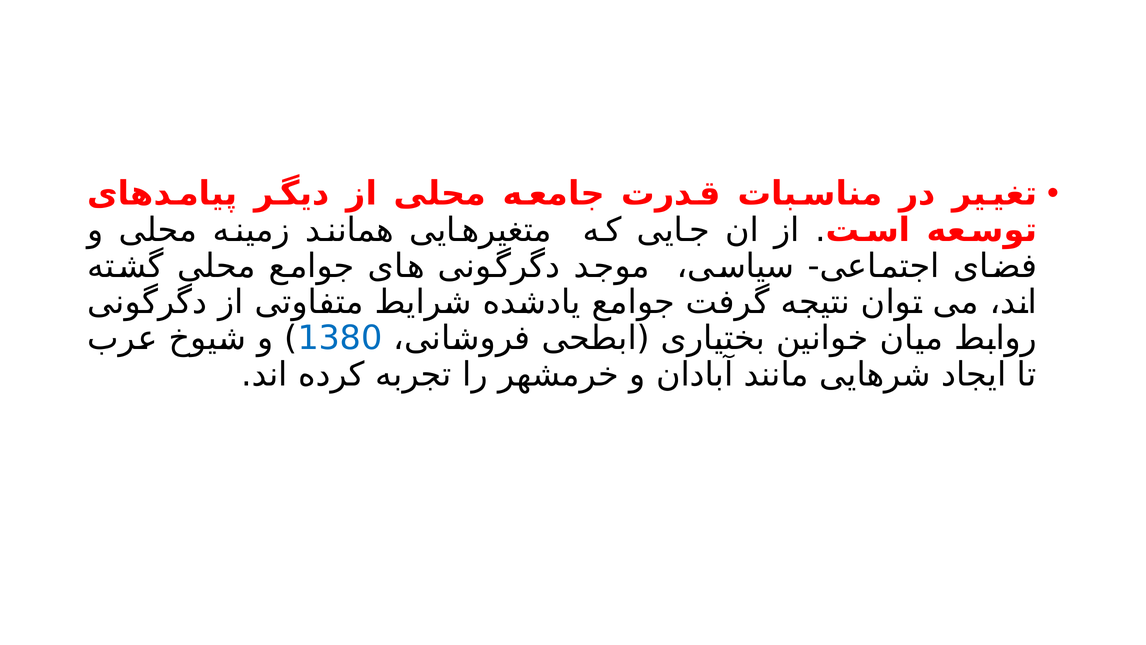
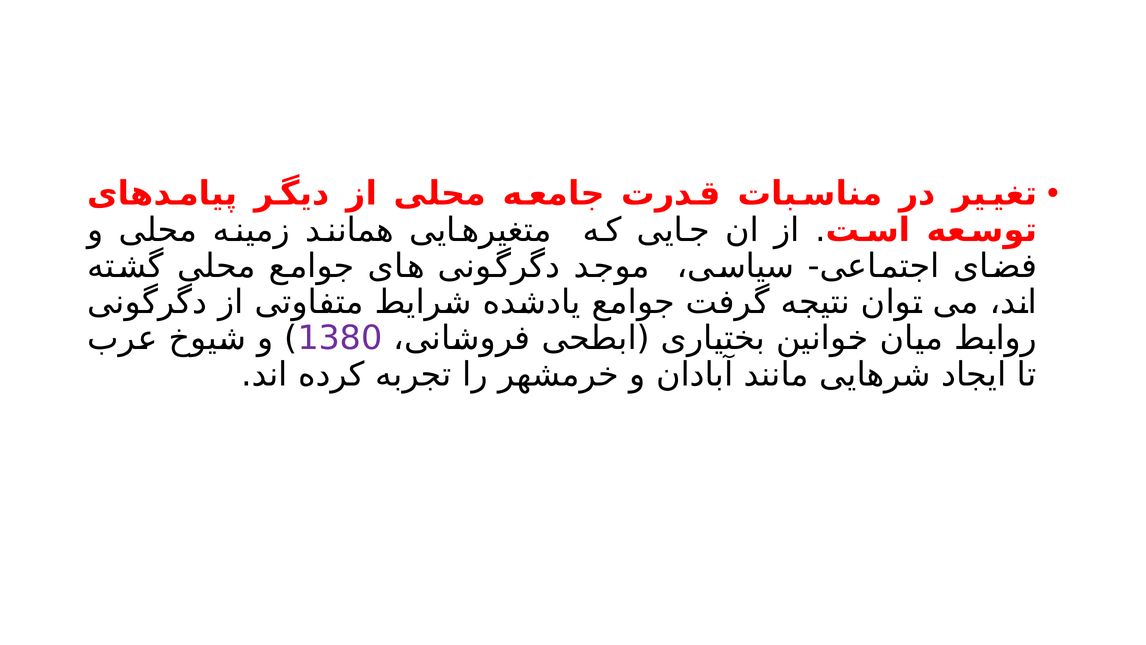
1380 colour: blue -> purple (340, 338)
